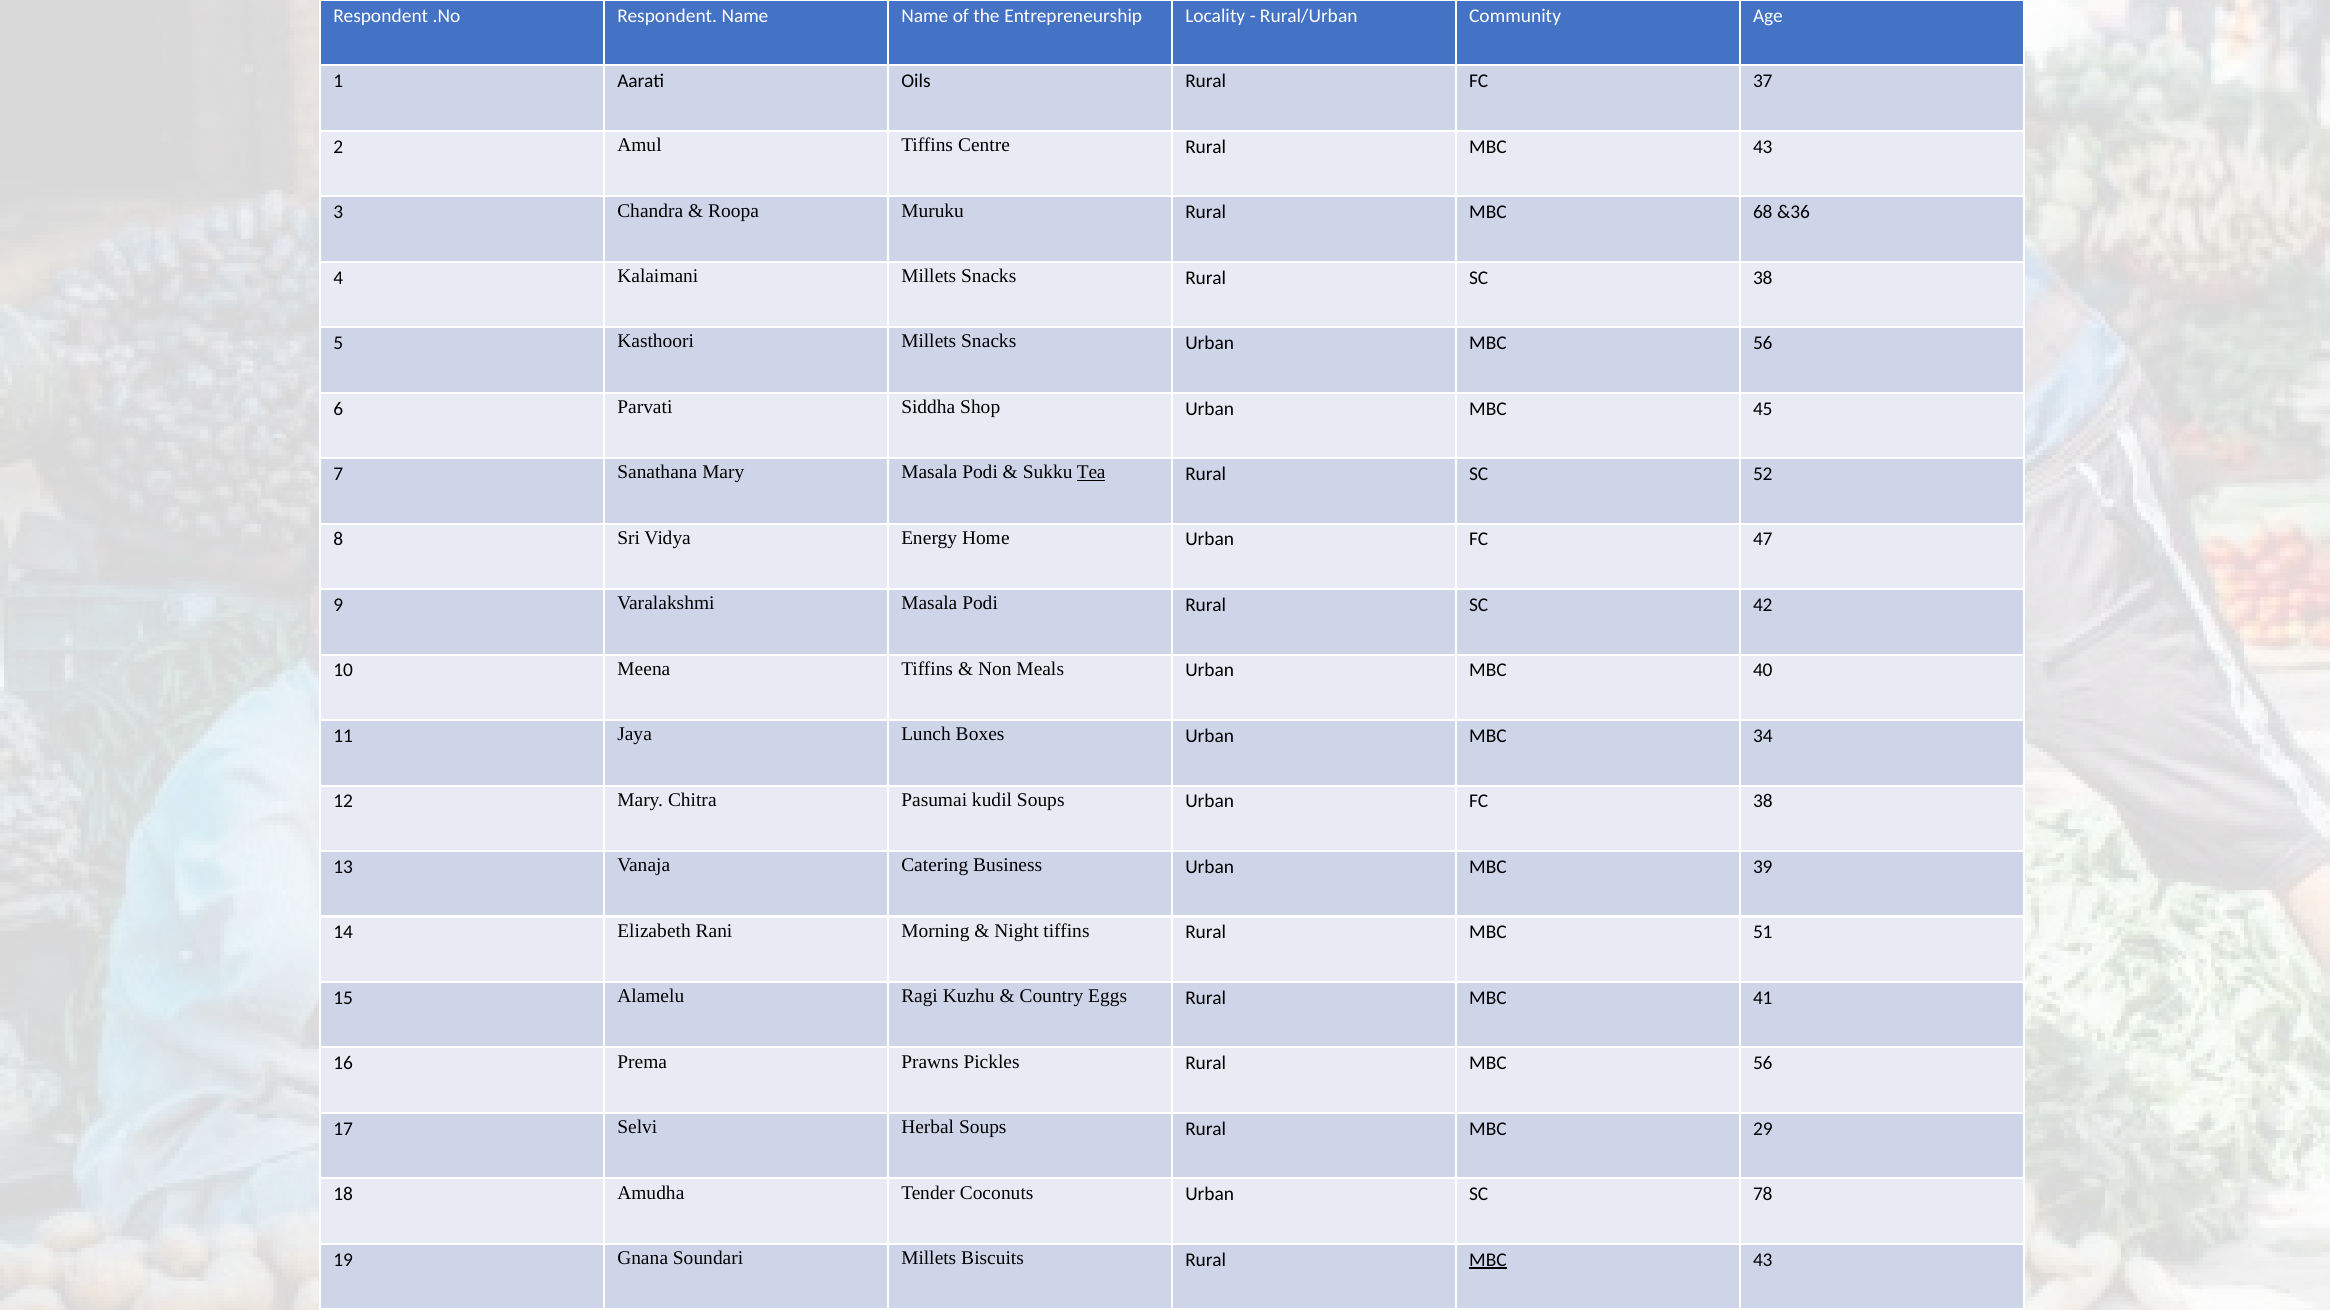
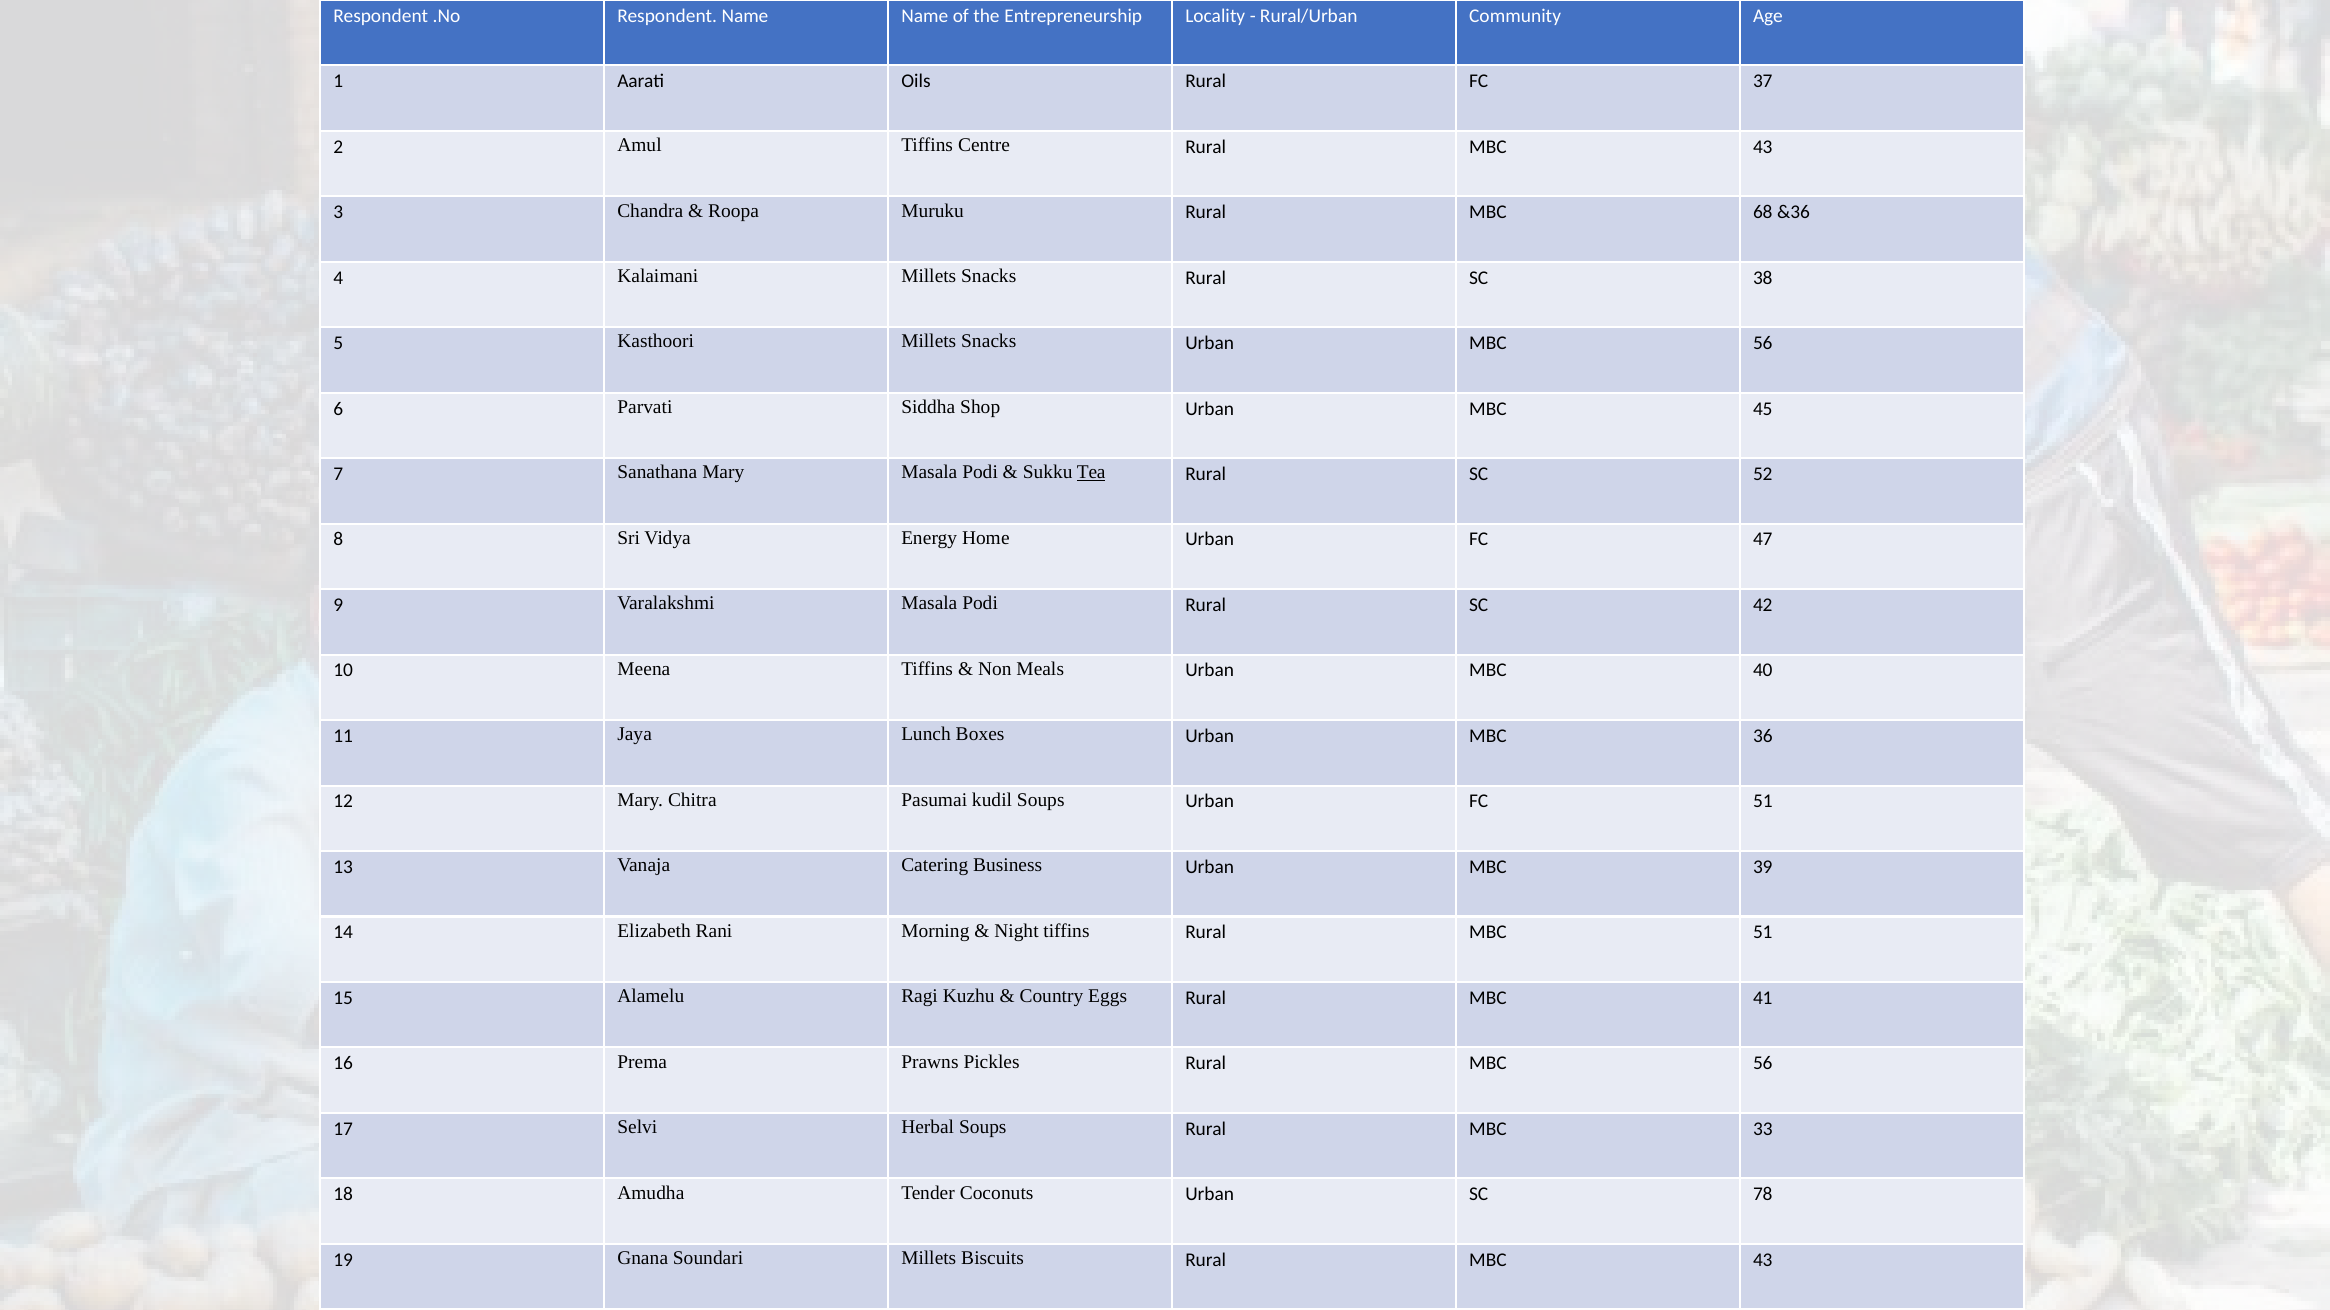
34: 34 -> 36 (1763, 736)
FC 38: 38 -> 51 (1763, 802)
29: 29 -> 33 (1763, 1129)
MBC underline: present -> none (1488, 1260)
